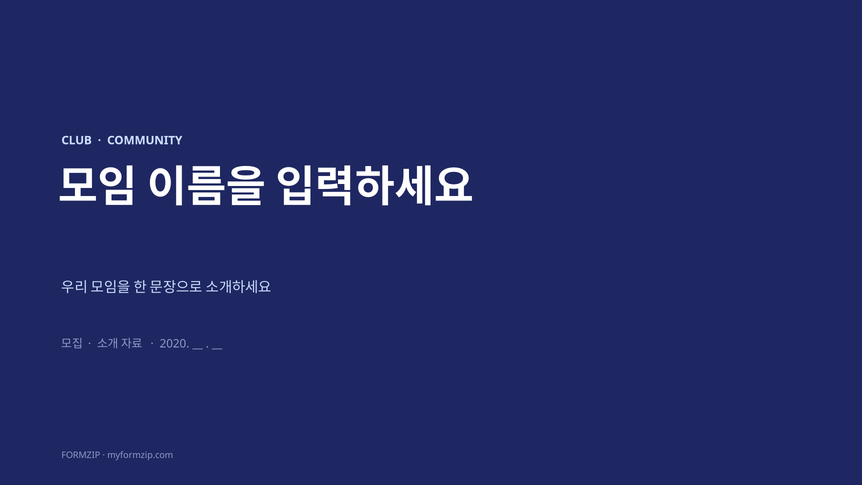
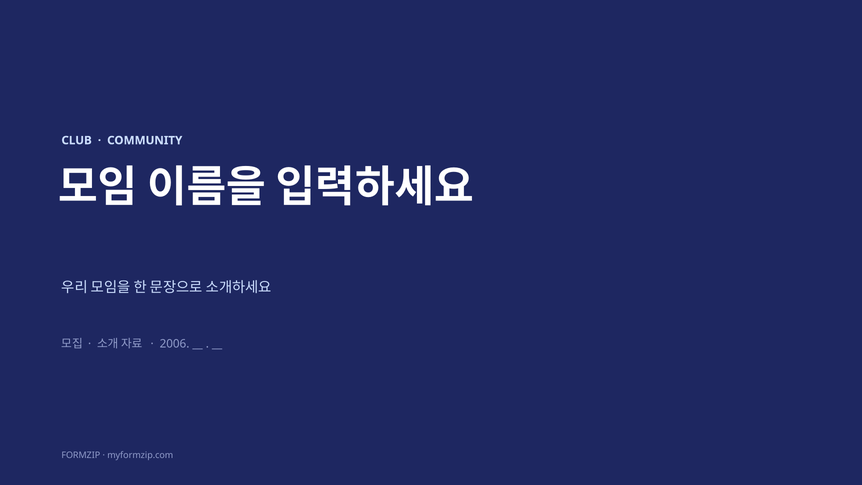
2020: 2020 -> 2006 (175, 344)
